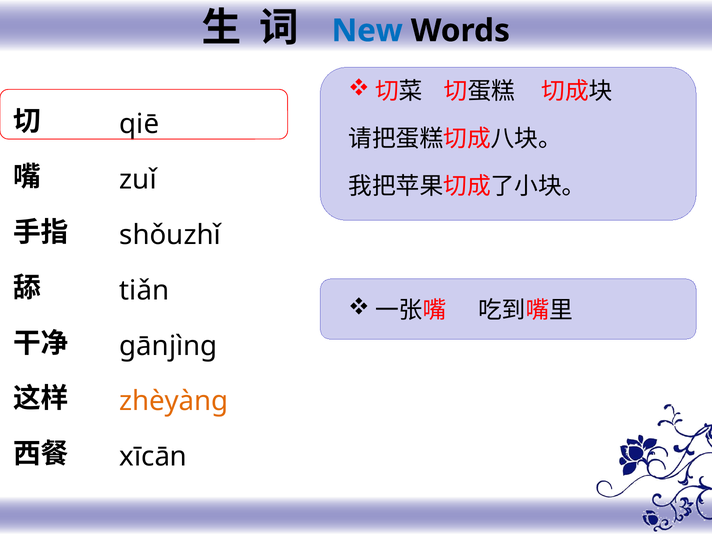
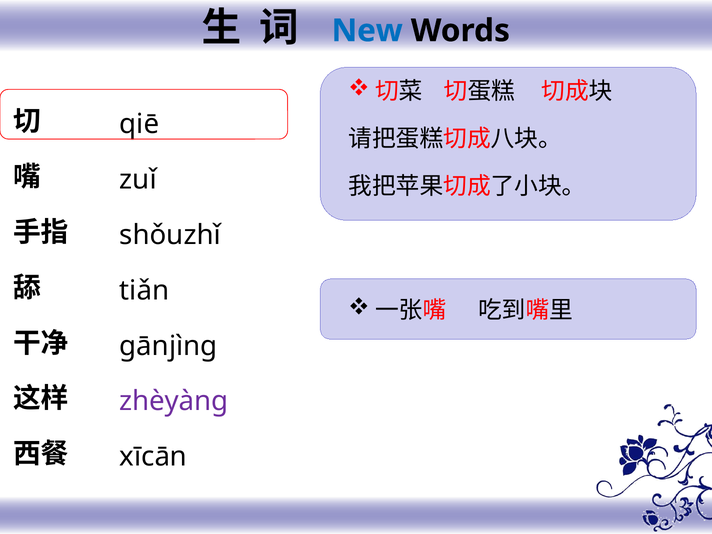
zhèyàng colour: orange -> purple (174, 401)
